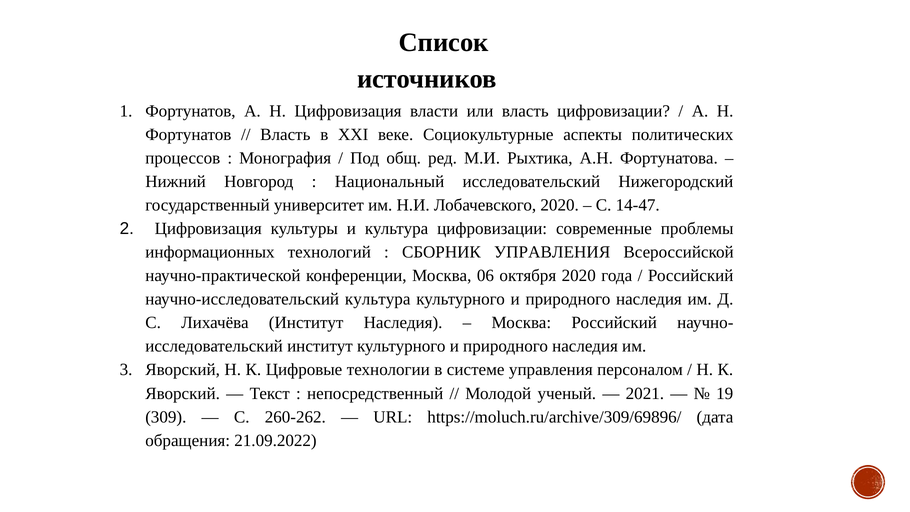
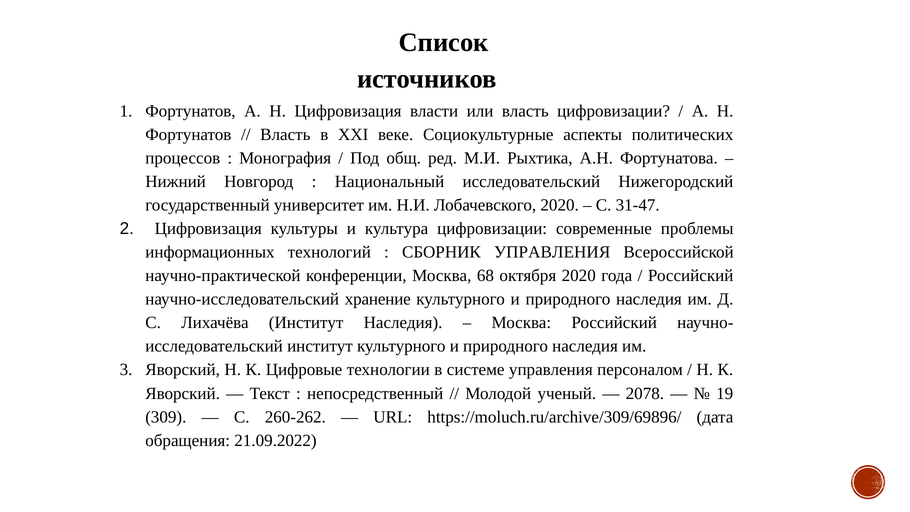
14-47: 14-47 -> 31-47 (638, 205)
06: 06 -> 68 (485, 276)
научно-исследовательский культура: культура -> хранение (378, 299)
2021: 2021 -> 2078 (645, 393)
